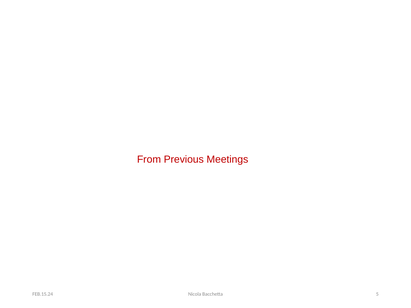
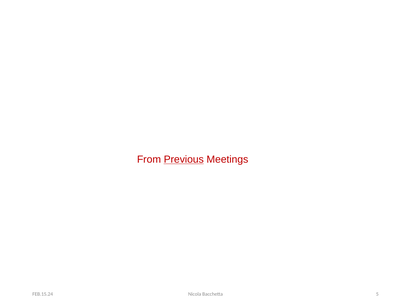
Previous underline: none -> present (184, 160)
